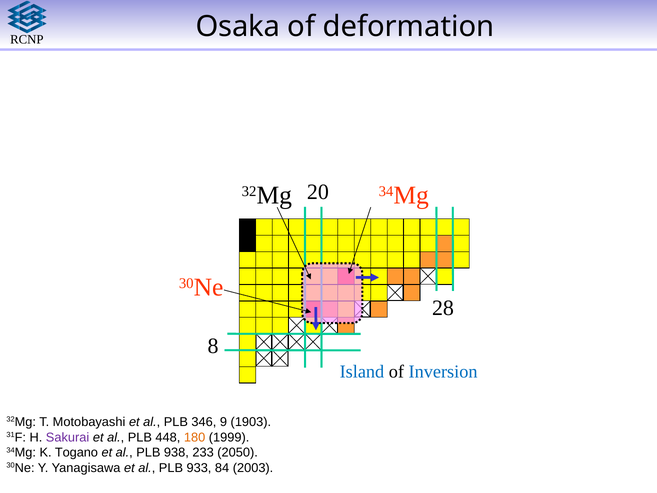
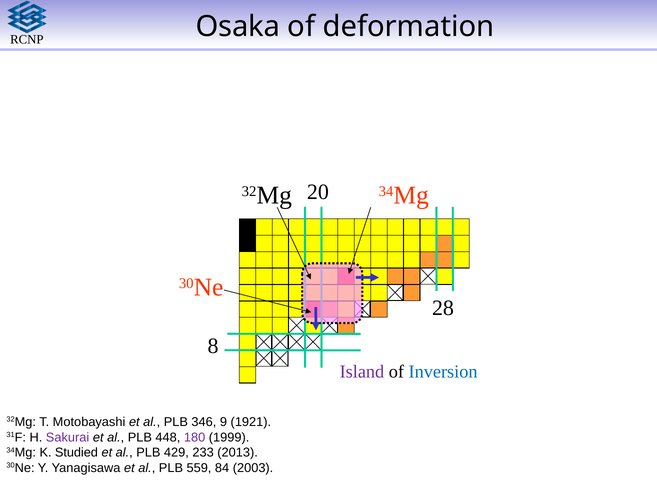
Island colour: blue -> purple (362, 371)
1903: 1903 -> 1921 (251, 422)
180 colour: orange -> purple (195, 437)
Togano: Togano -> Studied (76, 452)
938: 938 -> 429 (176, 452)
2050: 2050 -> 2013 (238, 452)
933: 933 -> 559 (199, 468)
